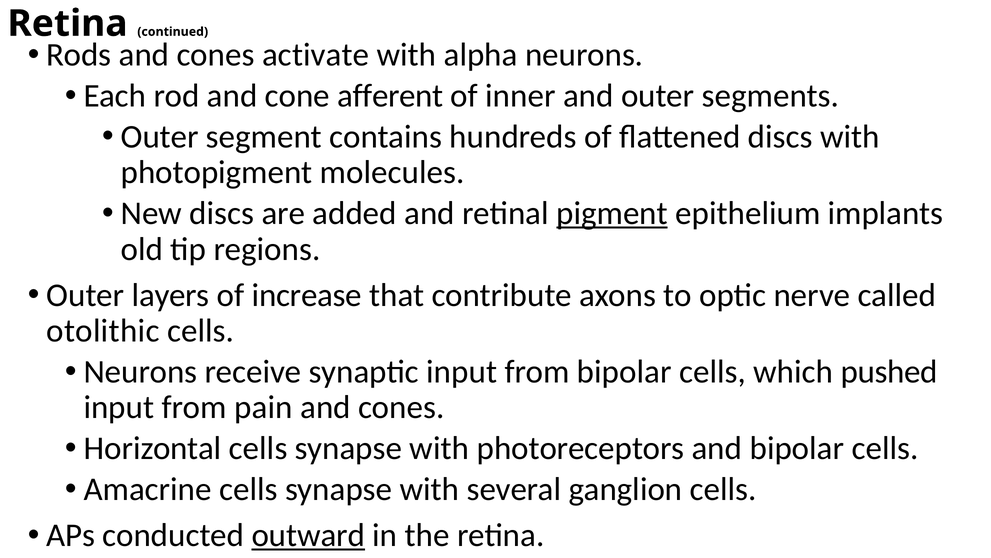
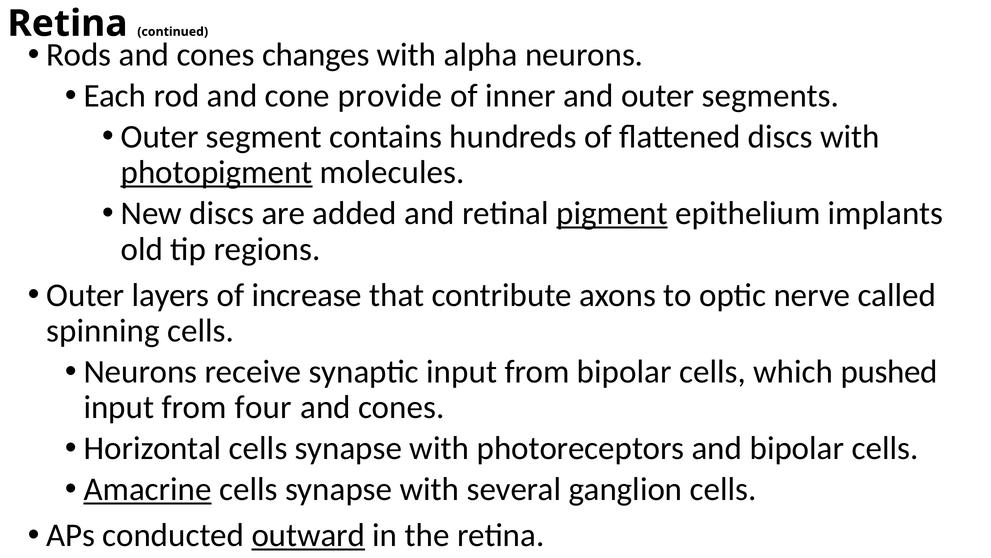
activate: activate -> changes (316, 55)
afferent: afferent -> provide (390, 96)
photopigment underline: none -> present (217, 172)
otolithic: otolithic -> spinning (103, 331)
pain: pain -> four (263, 407)
Amacrine underline: none -> present (148, 489)
